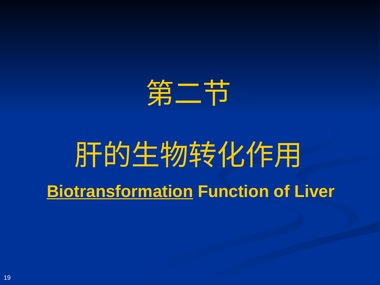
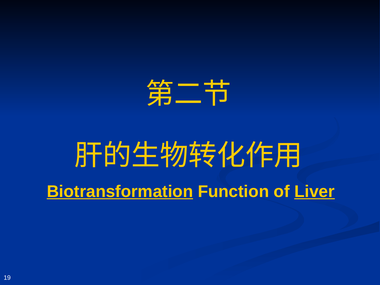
Liver underline: none -> present (315, 191)
